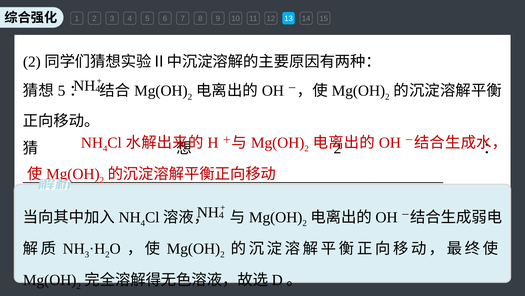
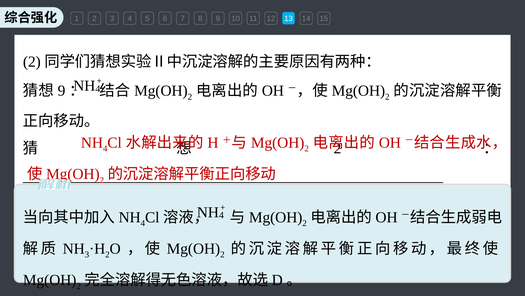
5: 5 -> 9 (62, 91)
